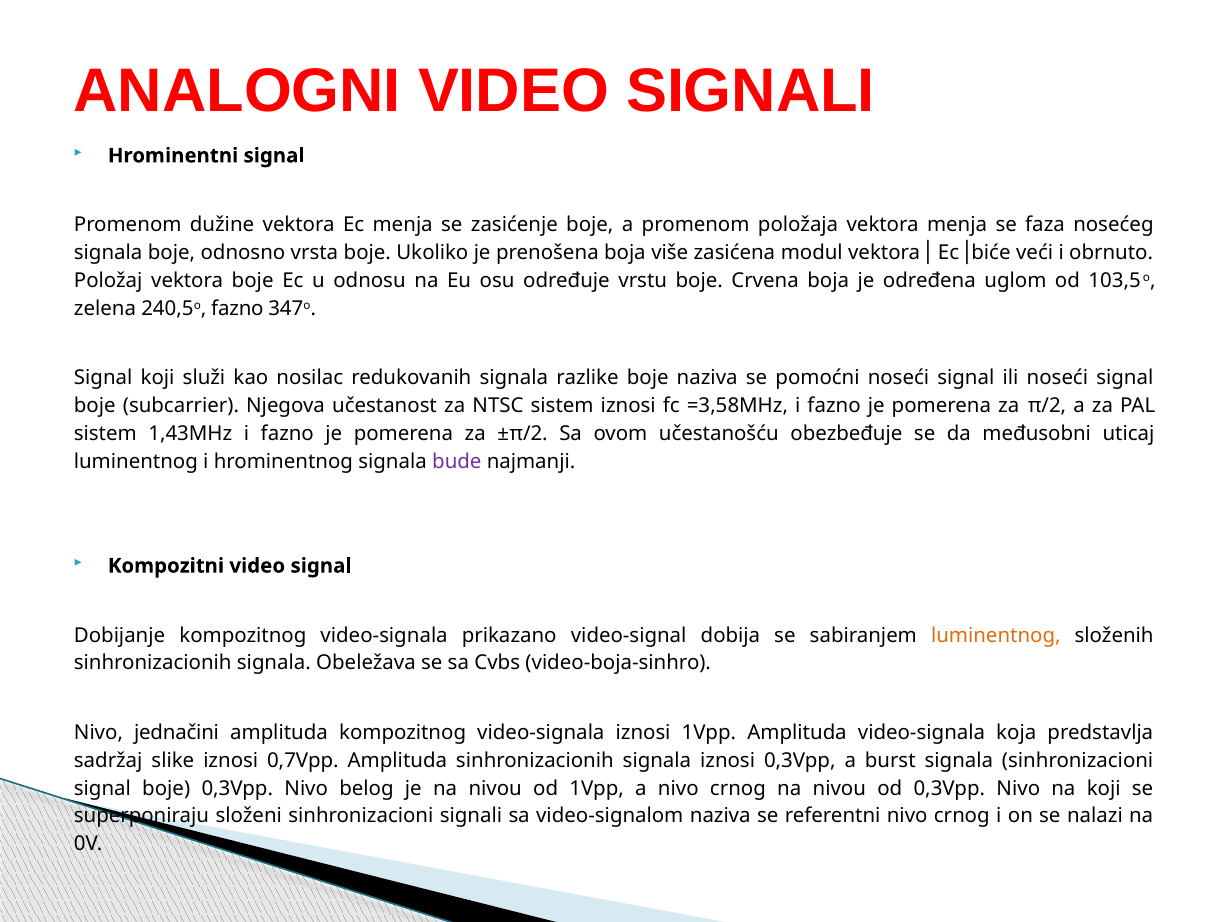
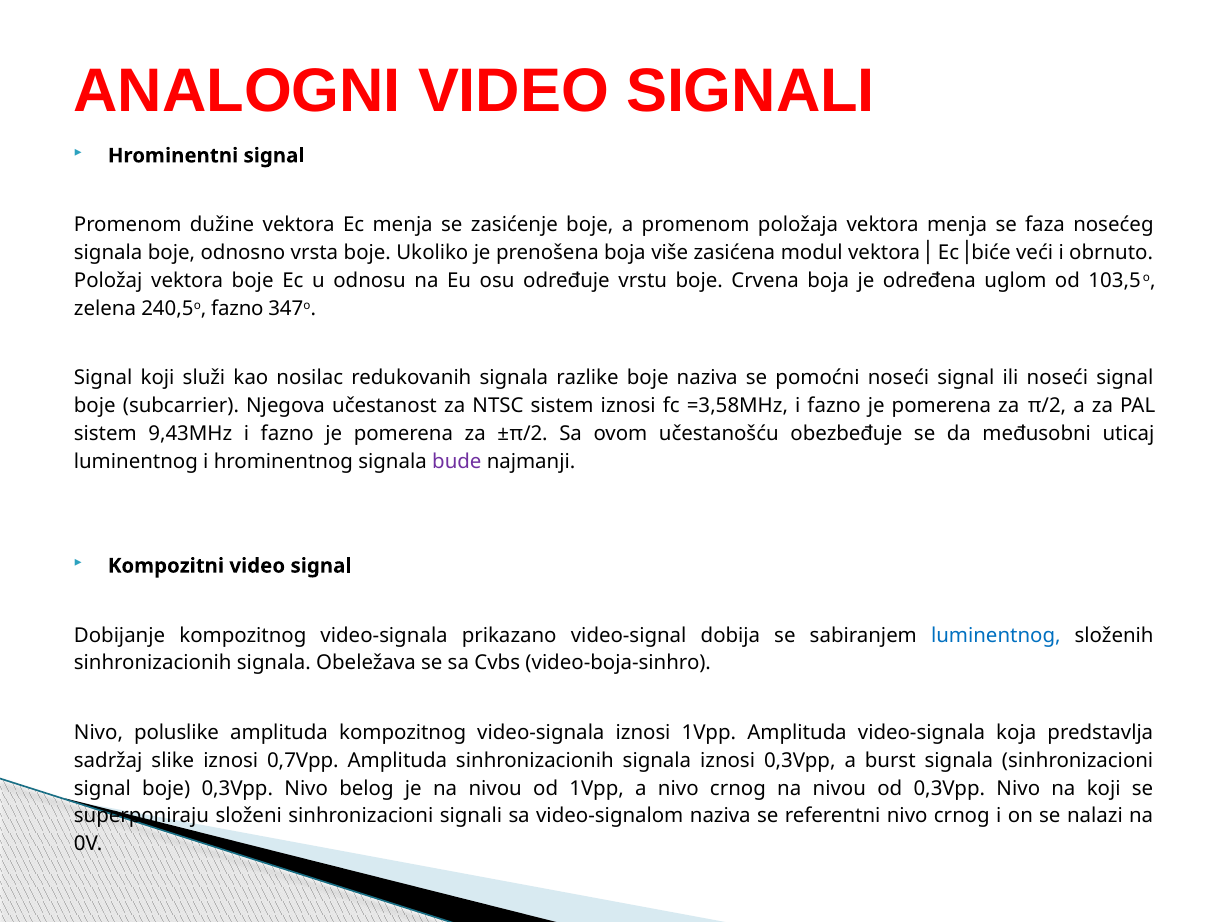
1,43MHz: 1,43MHz -> 9,43MHz (190, 434)
luminentnog colour: orange -> blue (996, 635)
jednačini: jednačini -> poluslike (176, 732)
